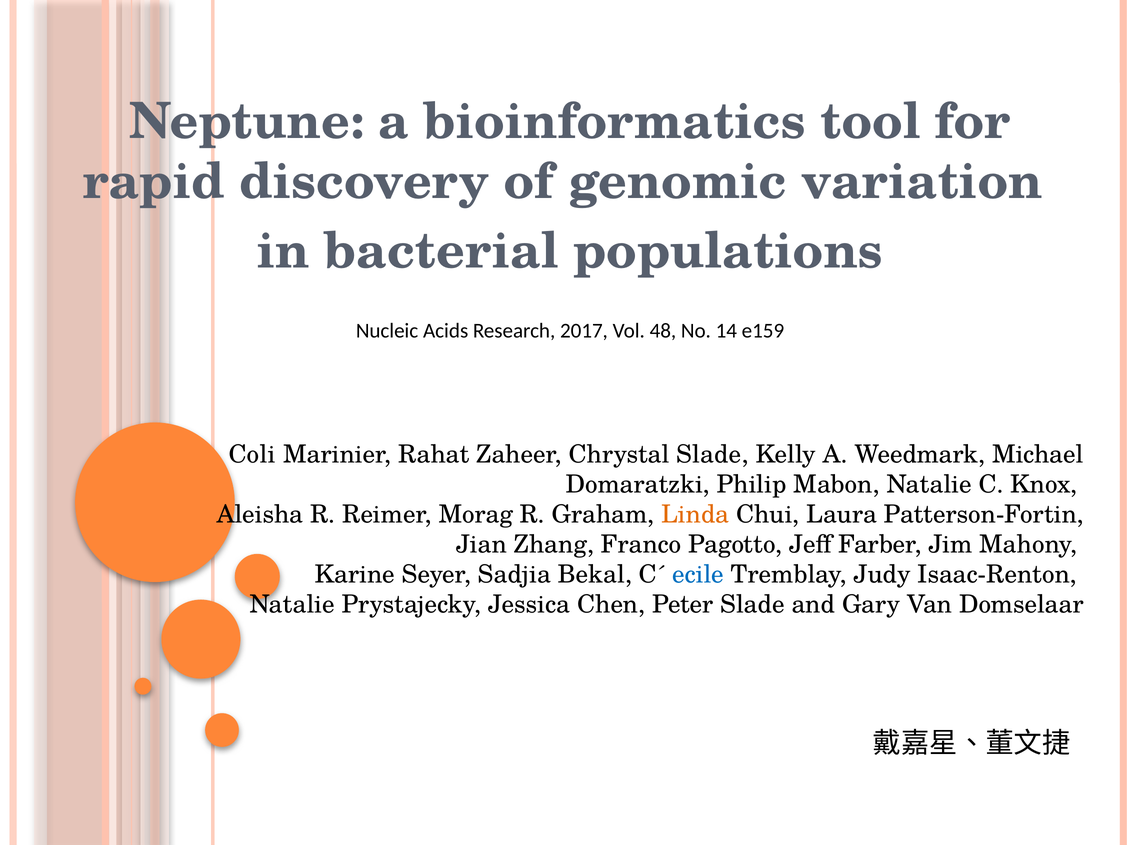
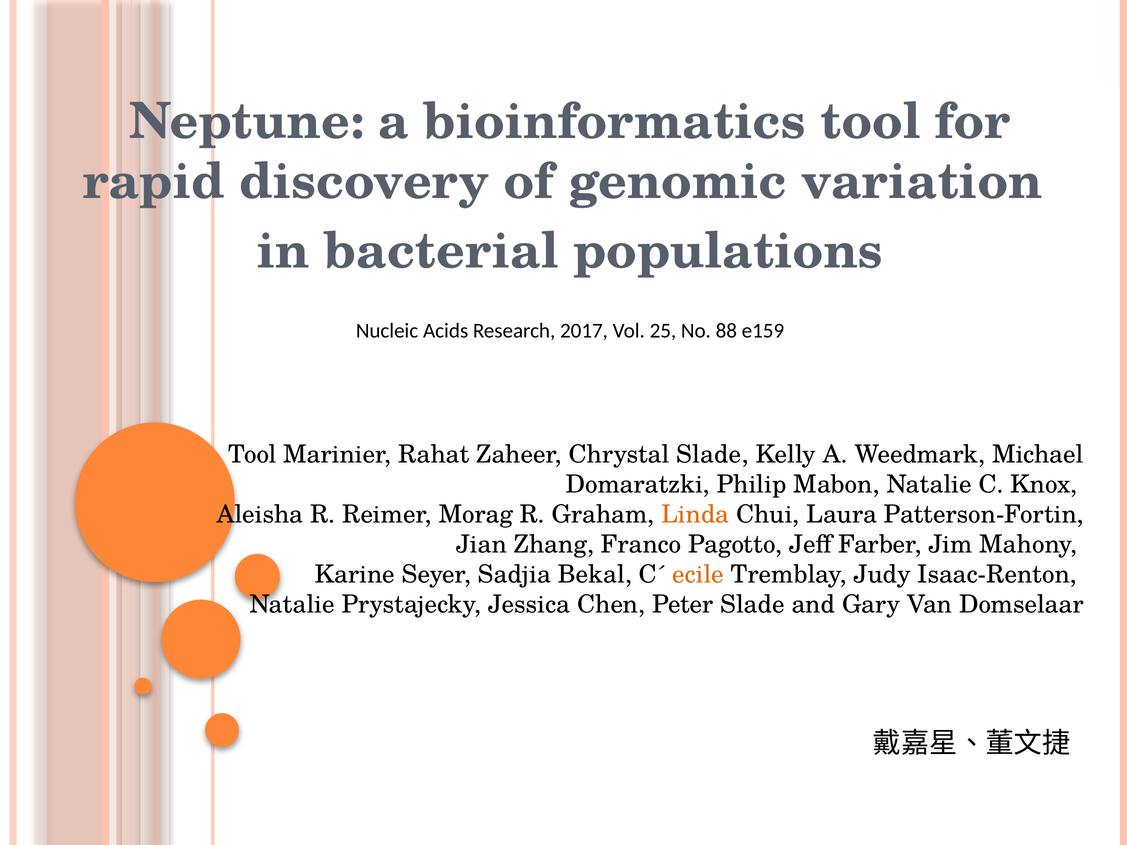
48: 48 -> 25 (663, 331)
14: 14 -> 88 (726, 331)
Coli: Coli -> Tool (252, 454)
ecile colour: blue -> orange (698, 575)
